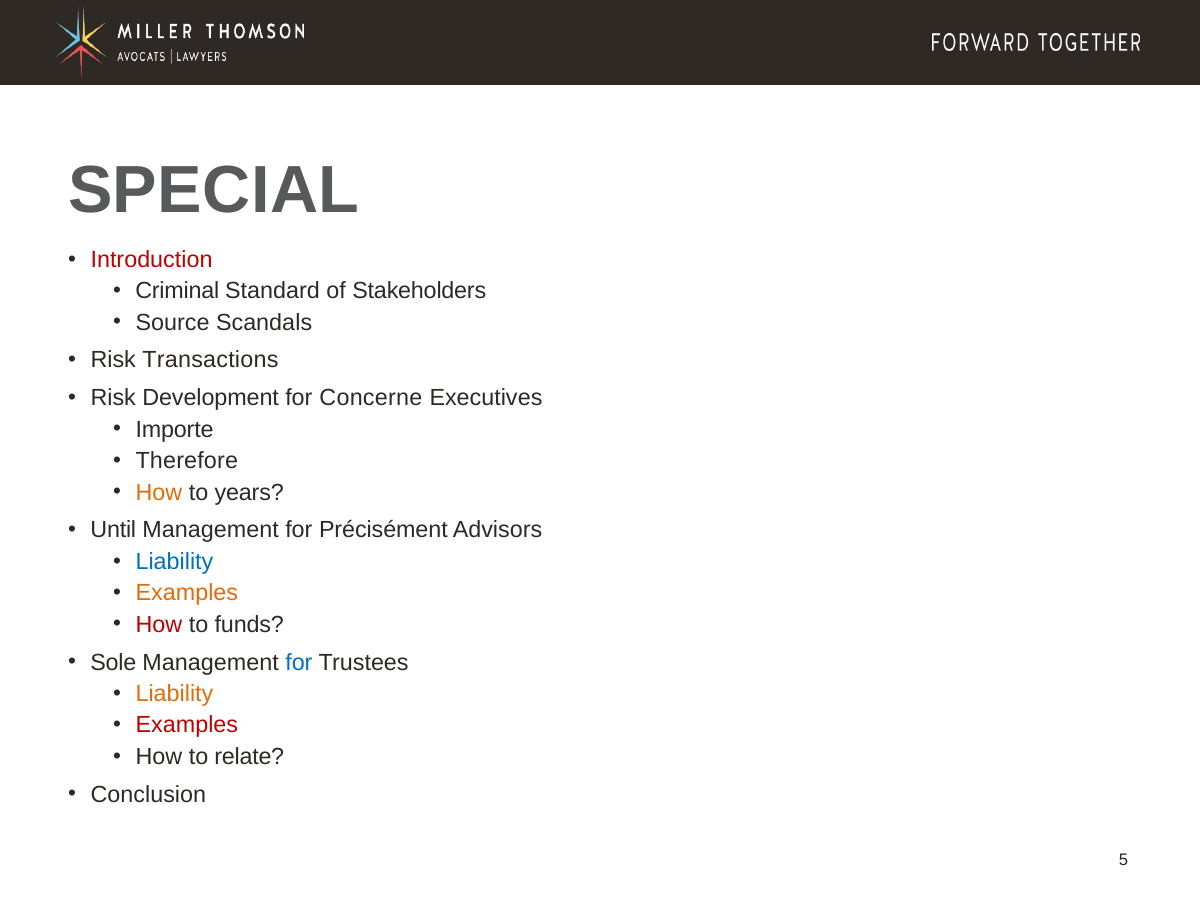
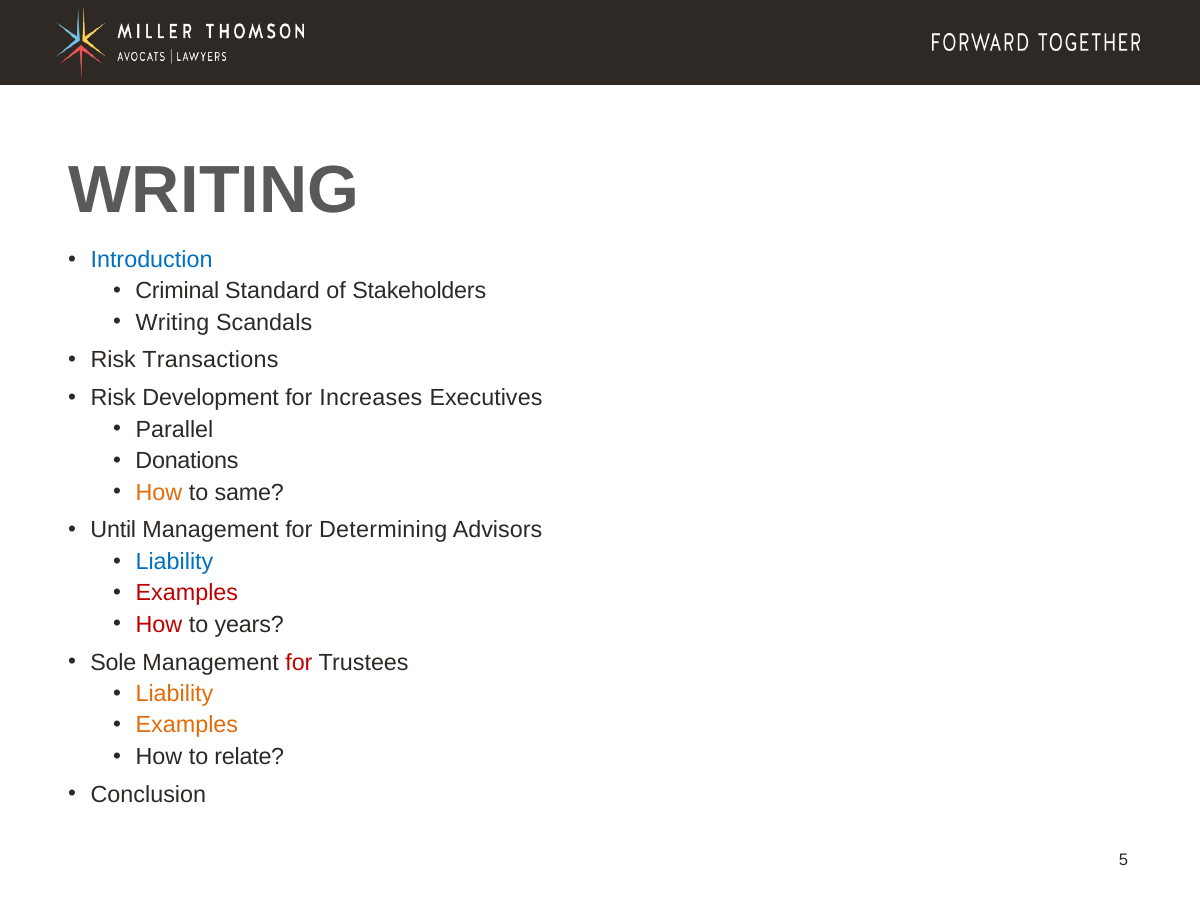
SPECIAL: SPECIAL -> WRITING (214, 190)
Introduction colour: red -> blue (152, 260)
Source: Source -> Writing (172, 323)
Concerne: Concerne -> Increases (371, 398)
Importe: Importe -> Parallel (174, 429)
Therefore: Therefore -> Donations (187, 461)
years: years -> same (249, 492)
Précisément: Précisément -> Determining (383, 530)
Examples colour: orange -> red (187, 593)
funds: funds -> years (249, 625)
for colour: blue -> red (299, 662)
Examples colour: red -> orange (187, 725)
